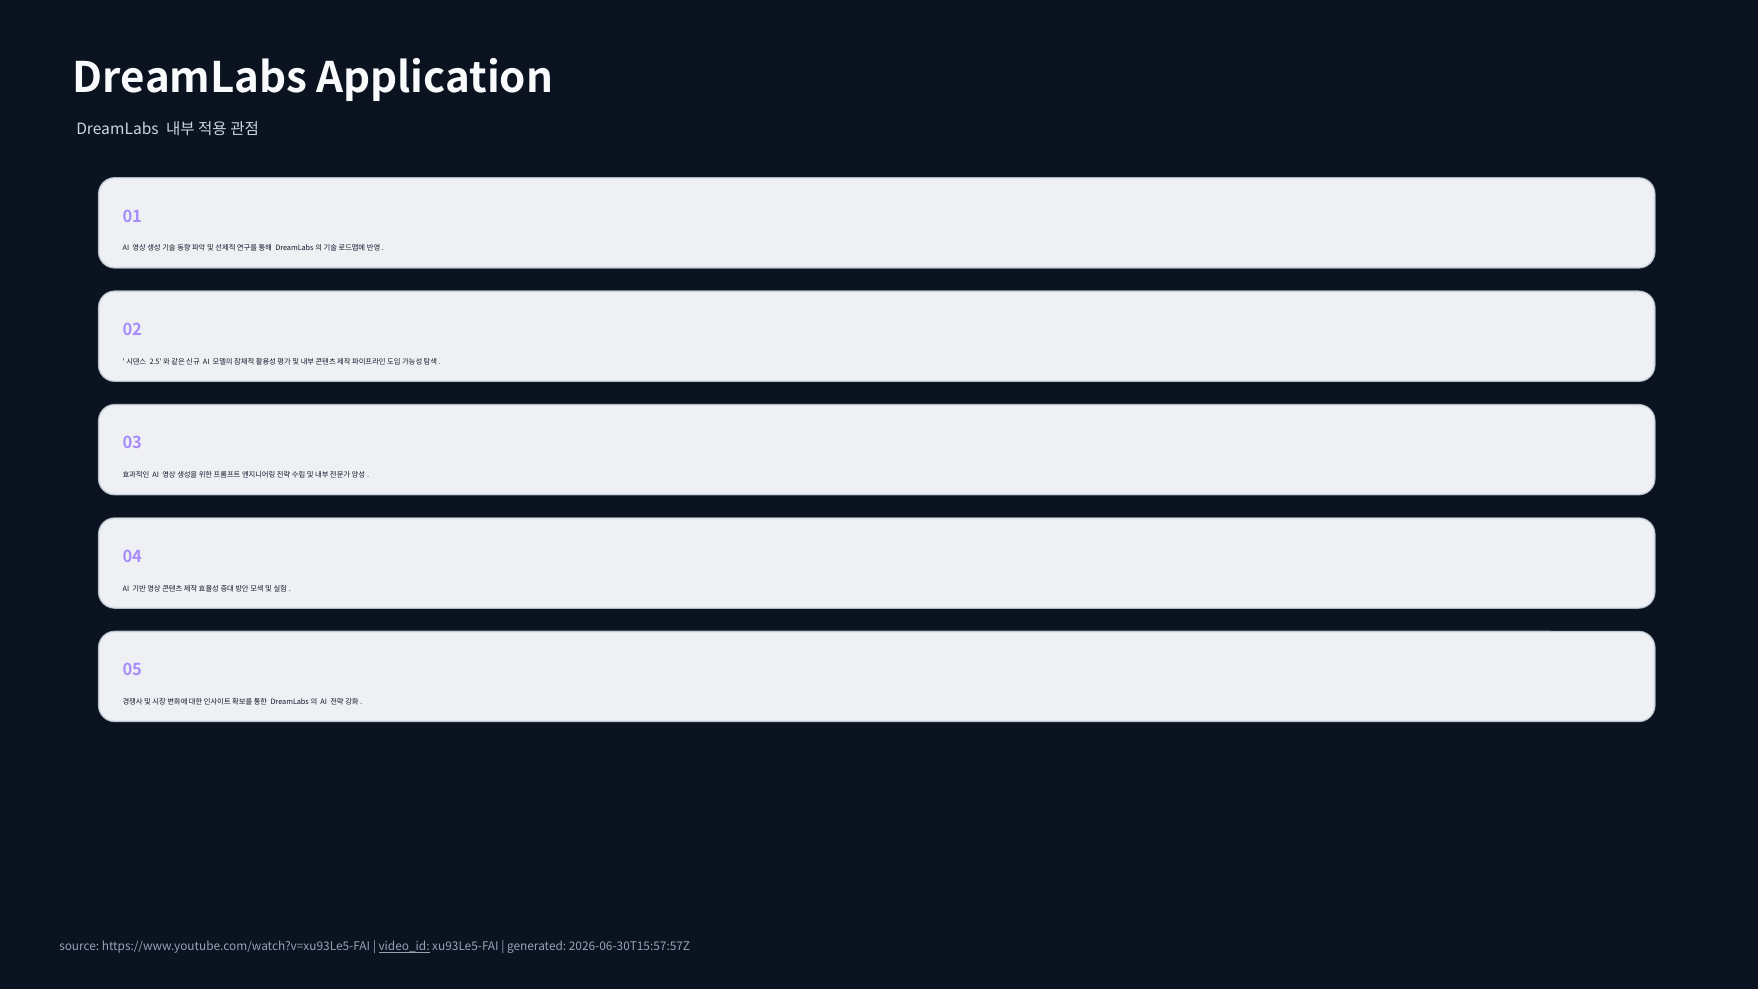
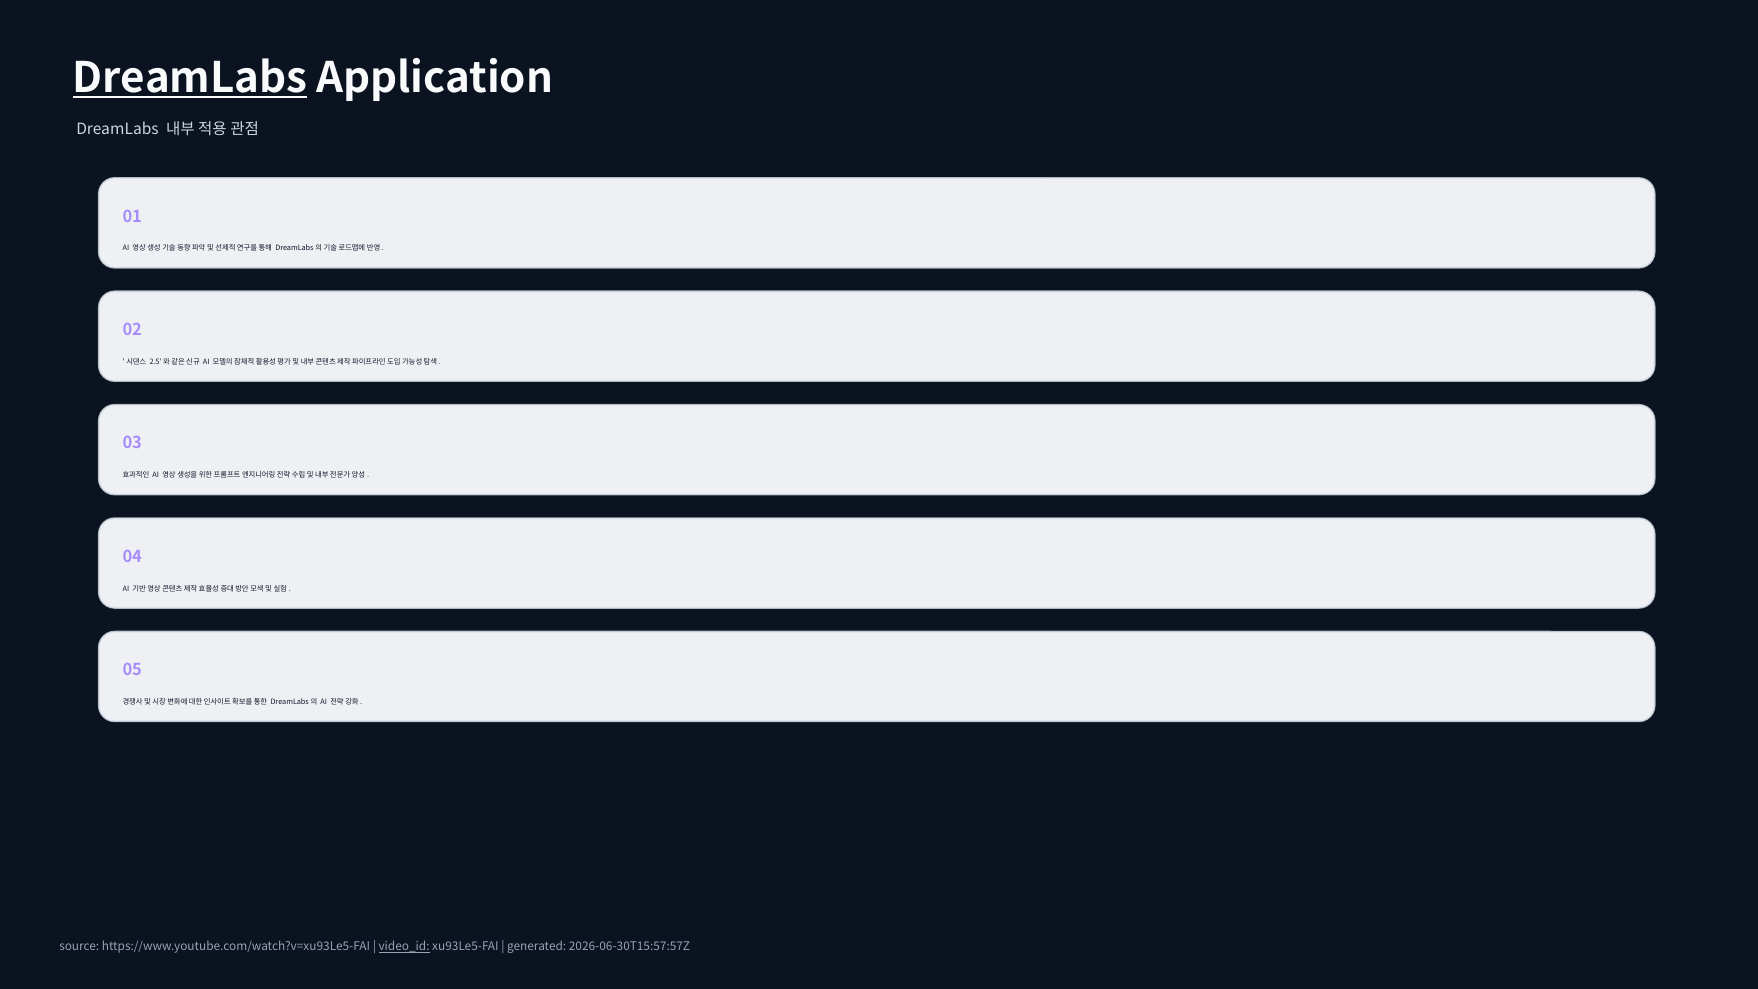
DreamLabs underline: none -> present (190, 79)
